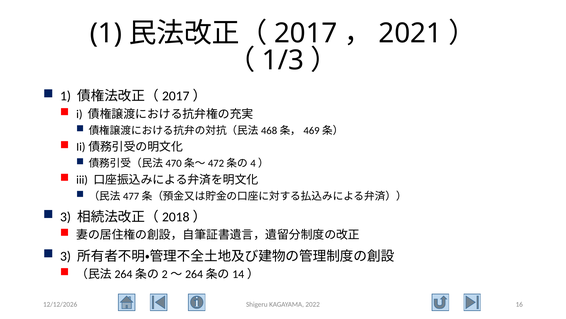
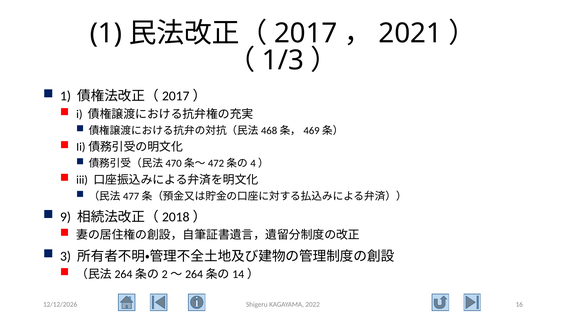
3: 3 -> 9 (66, 216)
